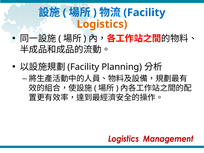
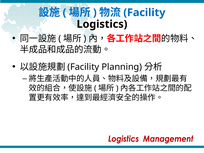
Logistics colour: orange -> black (102, 24)
